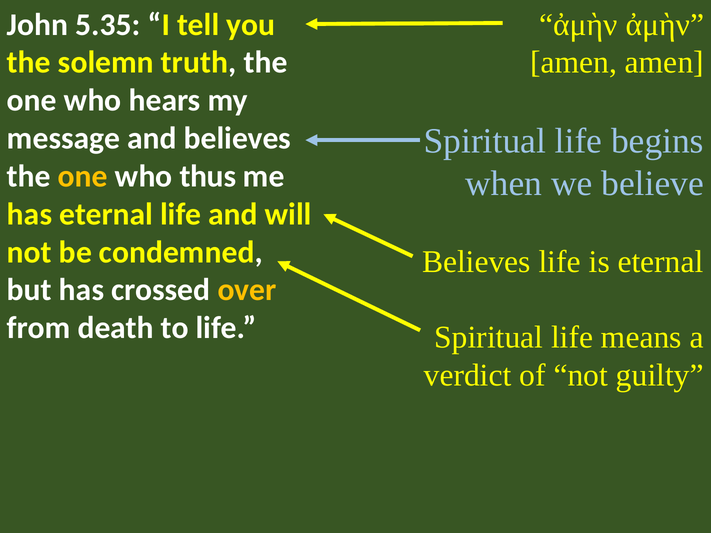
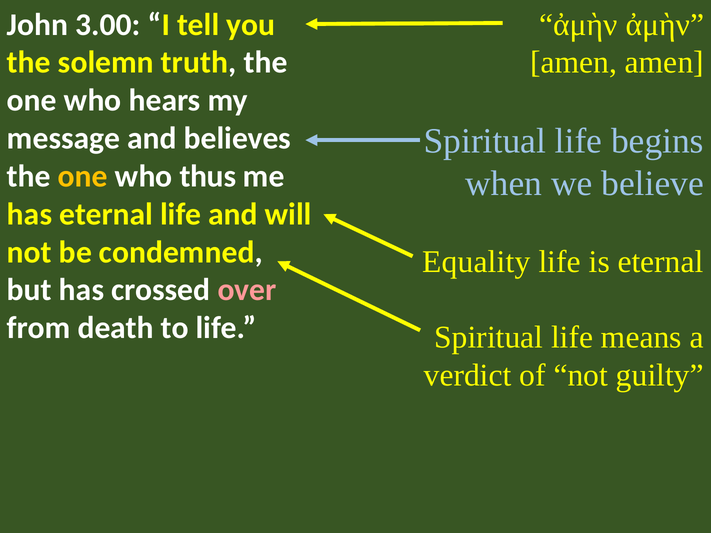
5.35: 5.35 -> 3.00 (108, 25)
Believes: Believes -> Equality (476, 262)
over colour: yellow -> pink (247, 290)
